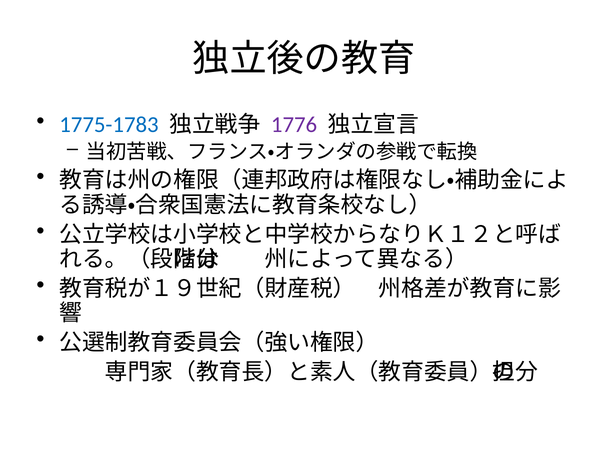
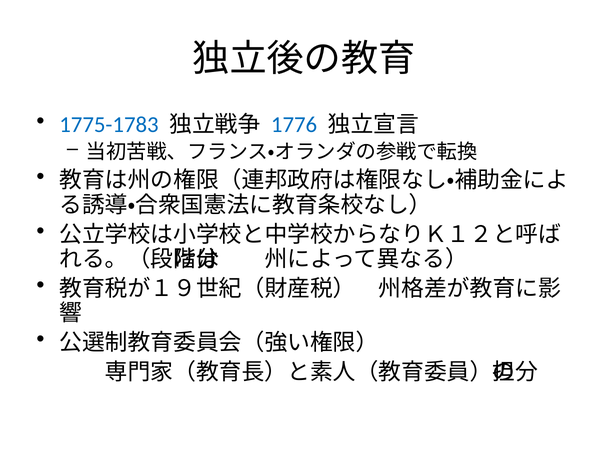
1776 colour: purple -> blue (294, 125)
